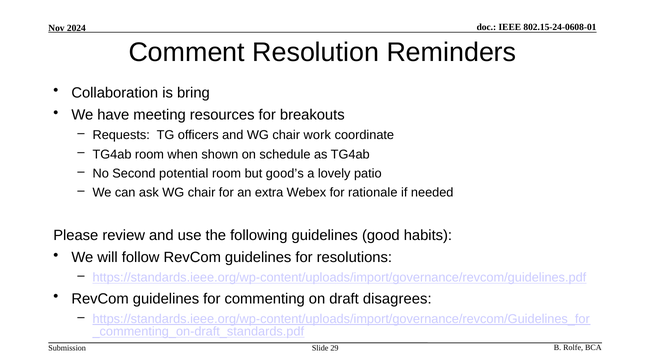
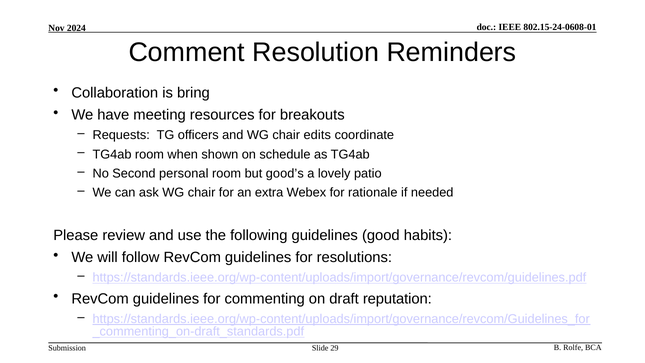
work: work -> edits (317, 135)
potential: potential -> personal (184, 173)
disagrees: disagrees -> reputation (397, 299)
